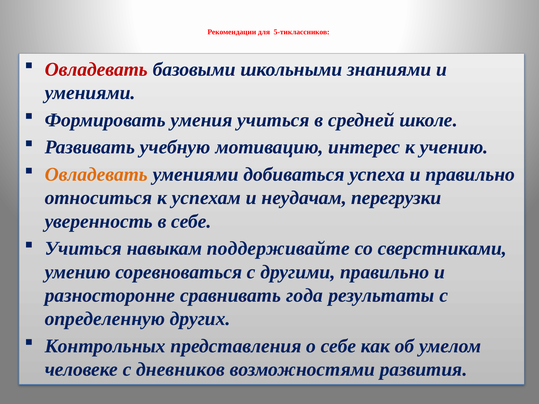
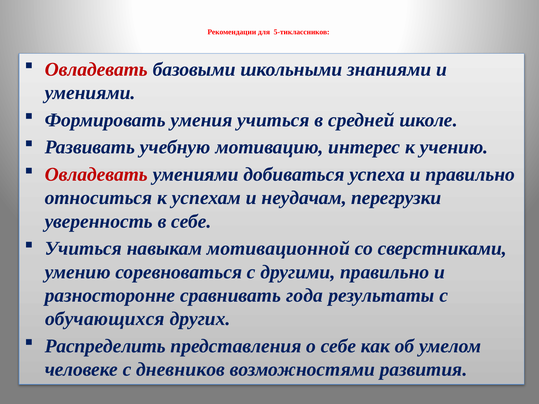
Овладевать colour: orange -> red (96, 175)
поддерживайте: поддерживайте -> мотивационной (278, 249)
определенную: определенную -> обучающихся (105, 319)
Контрольных: Контрольных -> Распределить (105, 346)
